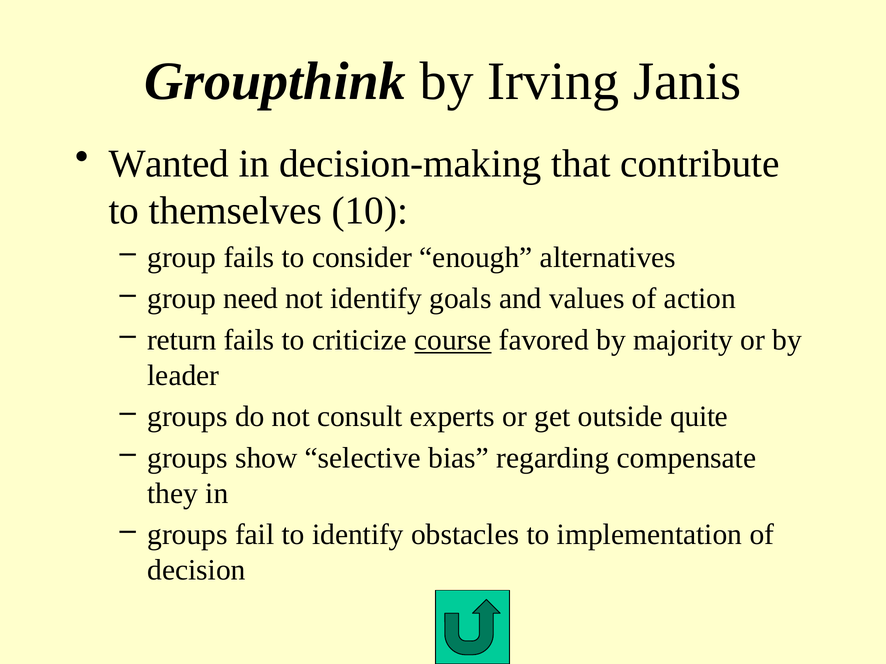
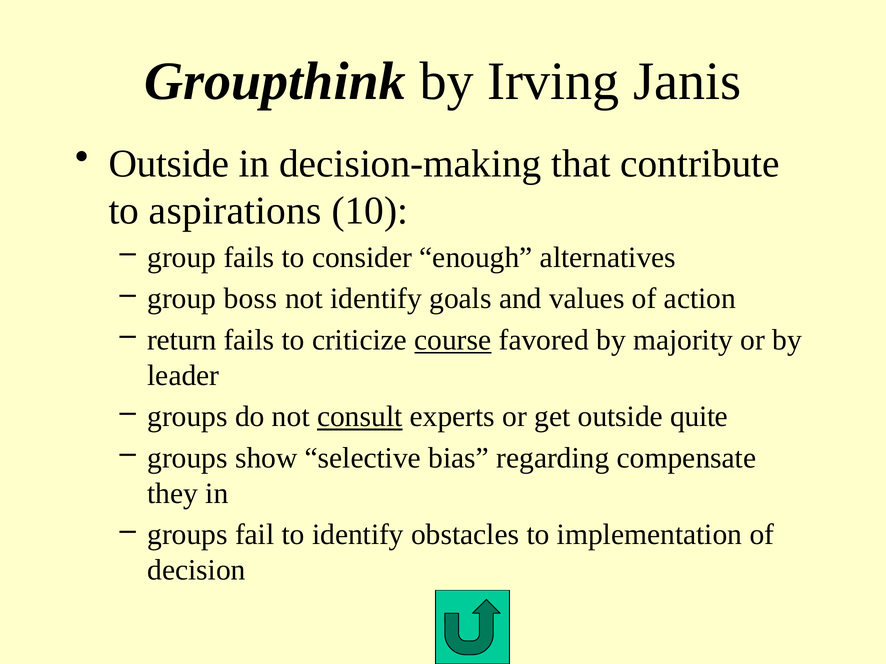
Wanted: Wanted -> Outside (169, 164)
themselves: themselves -> aspirations (235, 211)
need: need -> boss (250, 299)
consult underline: none -> present (360, 417)
